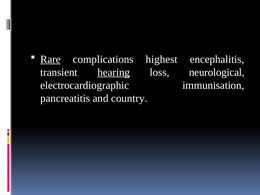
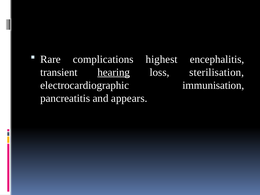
Rare underline: present -> none (50, 59)
neurological: neurological -> sterilisation (217, 72)
country: country -> appears (129, 98)
